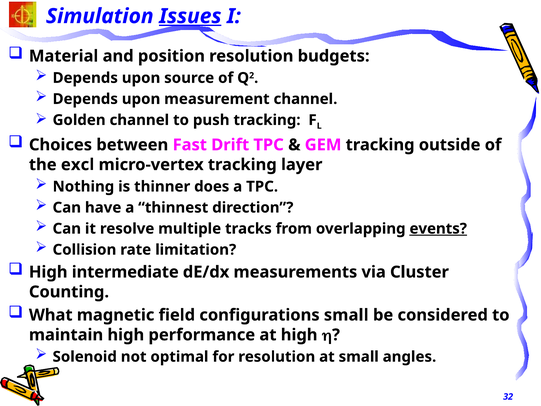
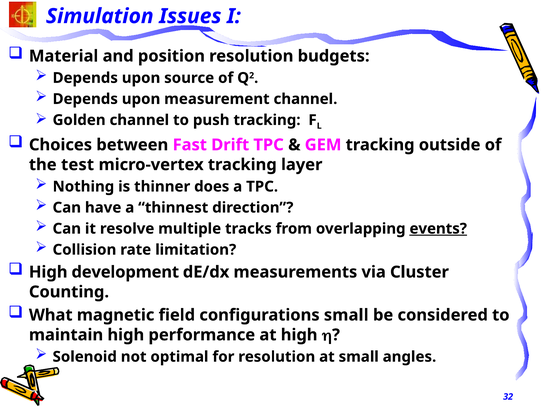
Issues underline: present -> none (190, 16)
excl: excl -> test (78, 165)
intermediate: intermediate -> development (125, 272)
